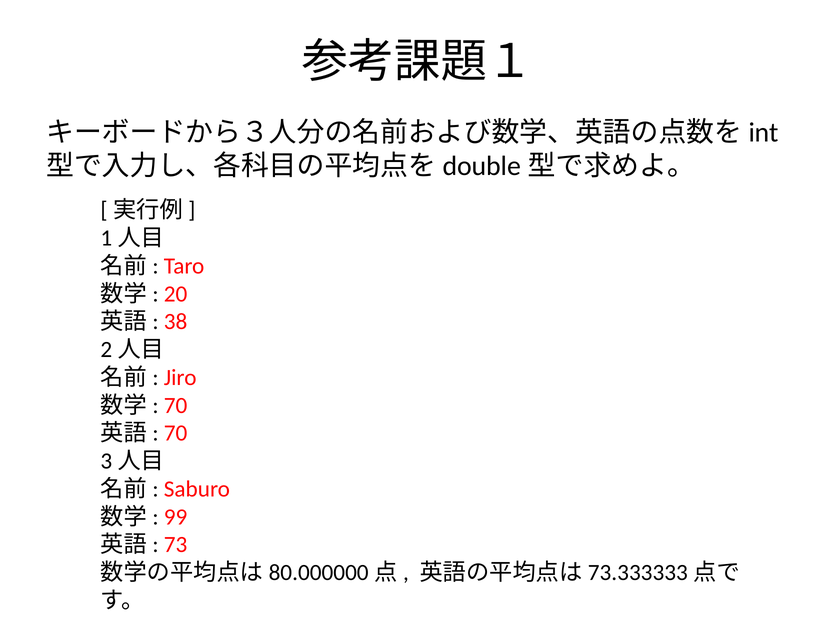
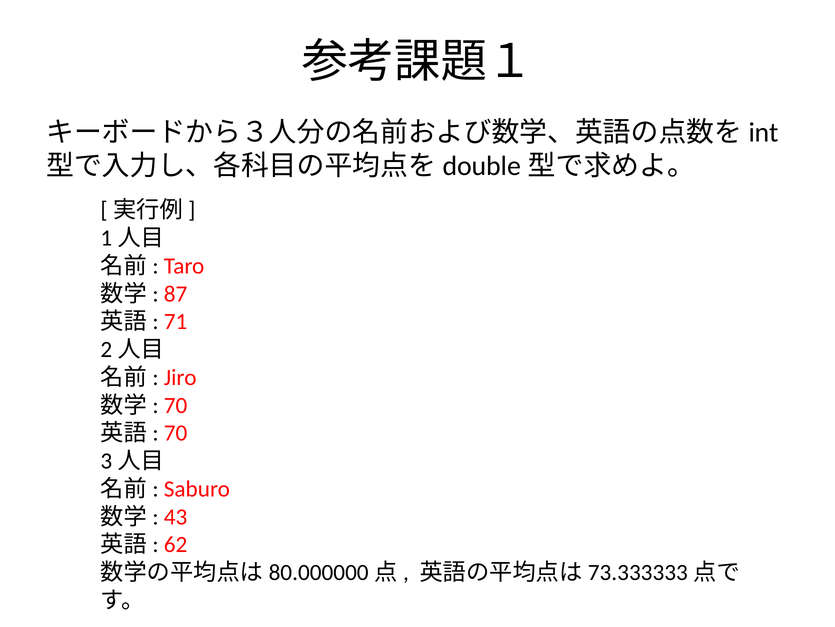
20: 20 -> 87 (176, 294)
38: 38 -> 71 (176, 321)
99: 99 -> 43 (176, 516)
73: 73 -> 62 (176, 544)
